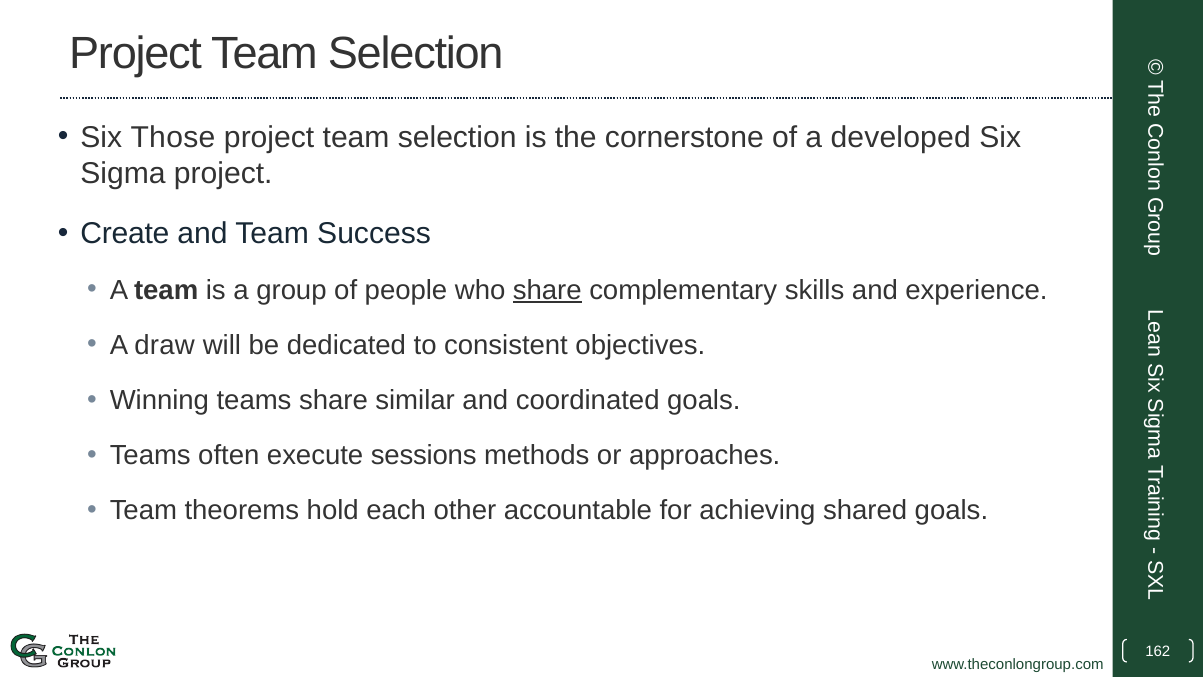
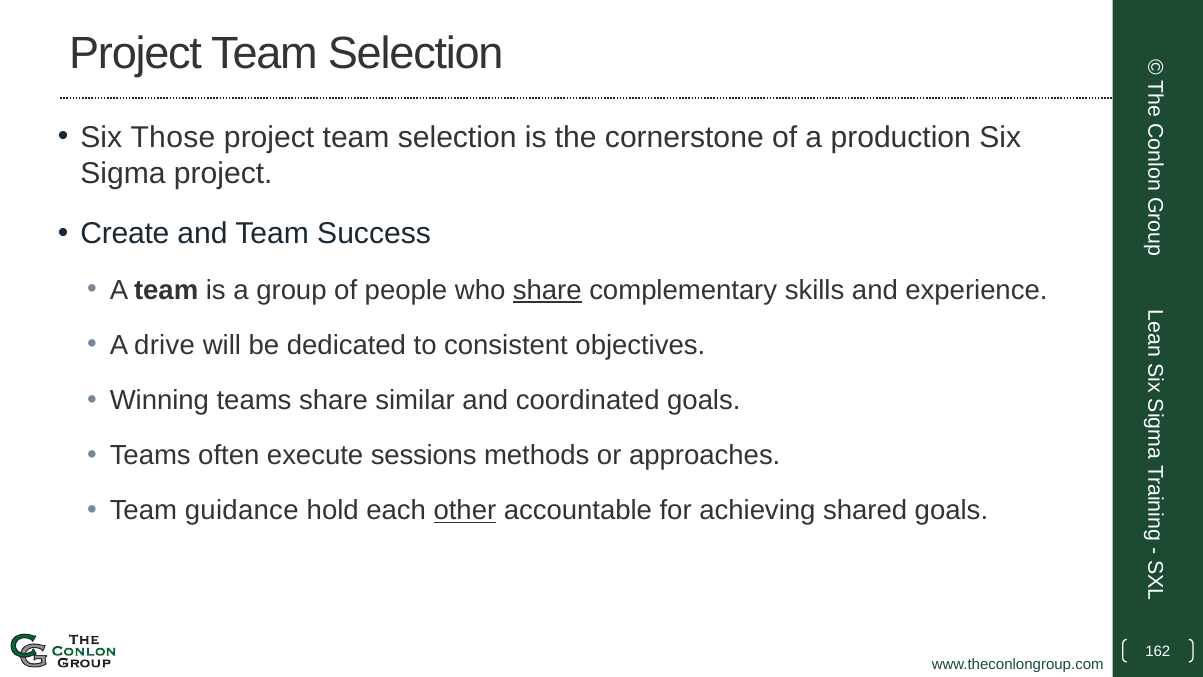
developed: developed -> production (901, 137)
draw: draw -> drive (165, 345)
theorems: theorems -> guidance (242, 510)
other underline: none -> present (465, 510)
